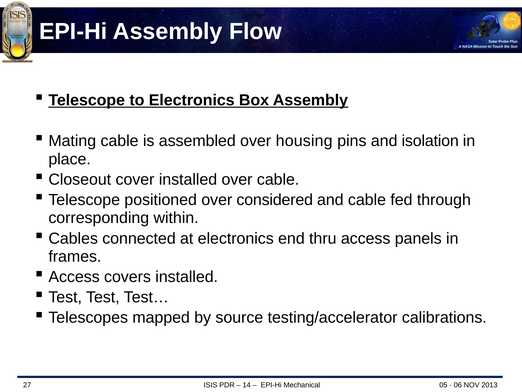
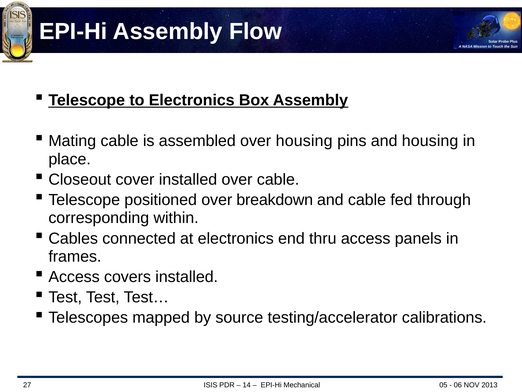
and isolation: isolation -> housing (430, 141)
considered: considered -> breakdown (275, 200)
